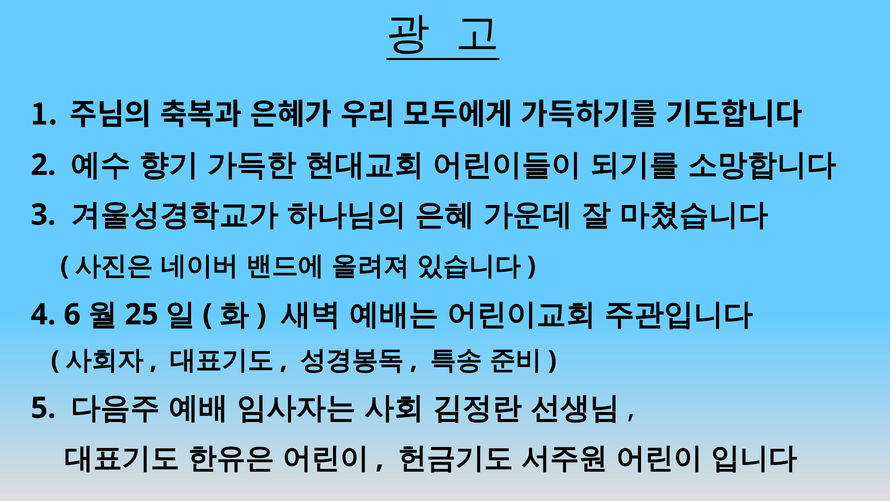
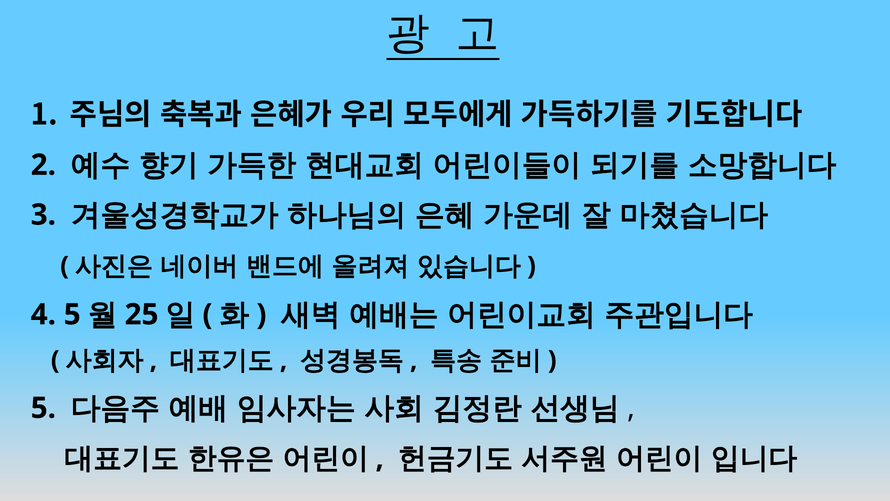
4 6: 6 -> 5 (72, 314)
